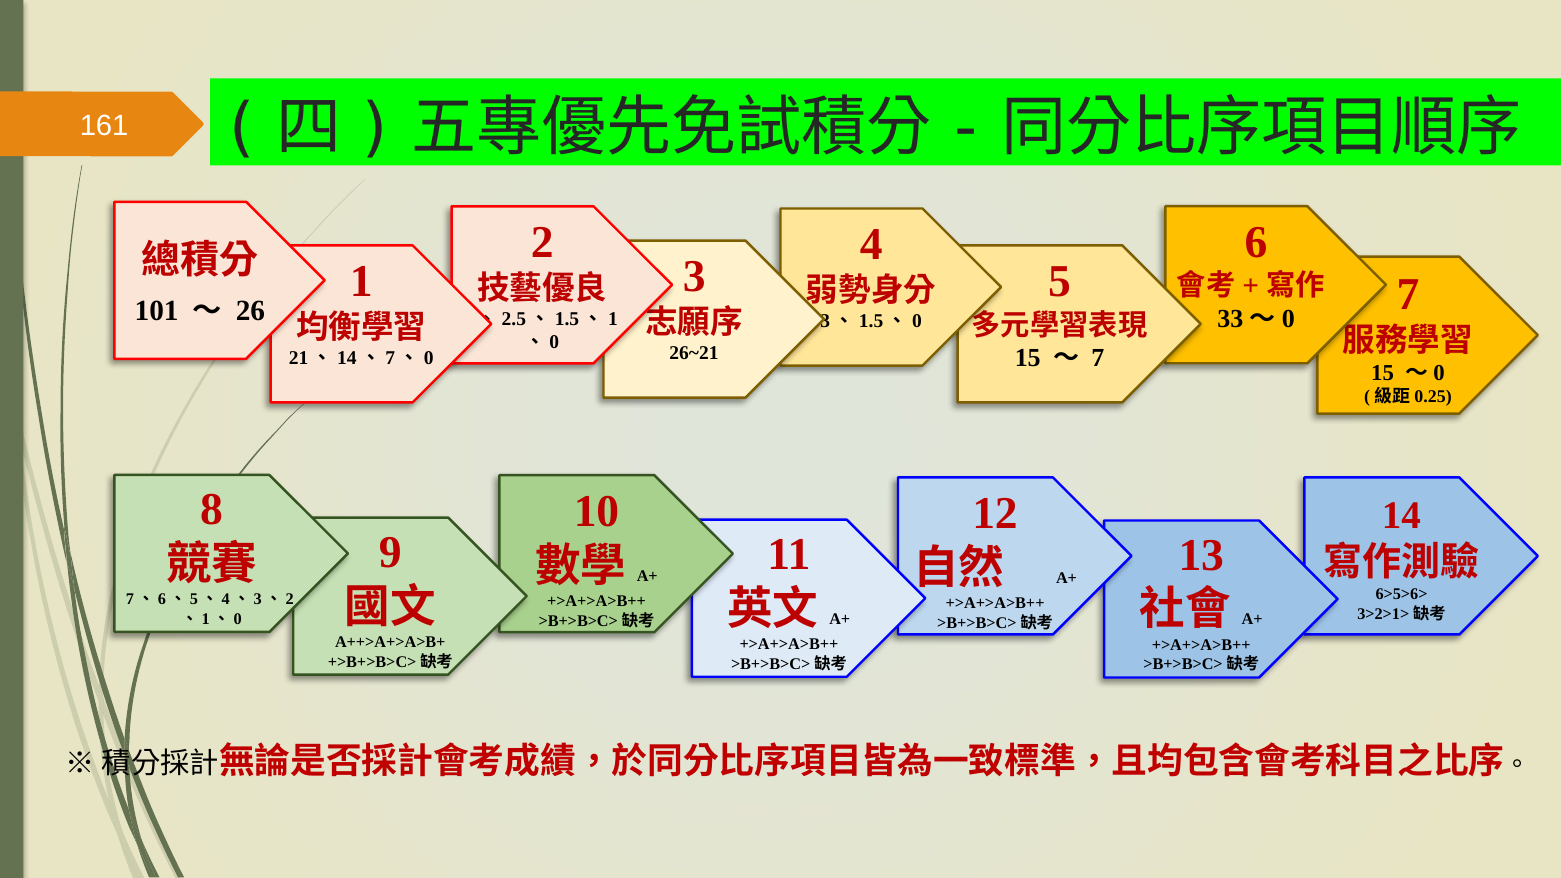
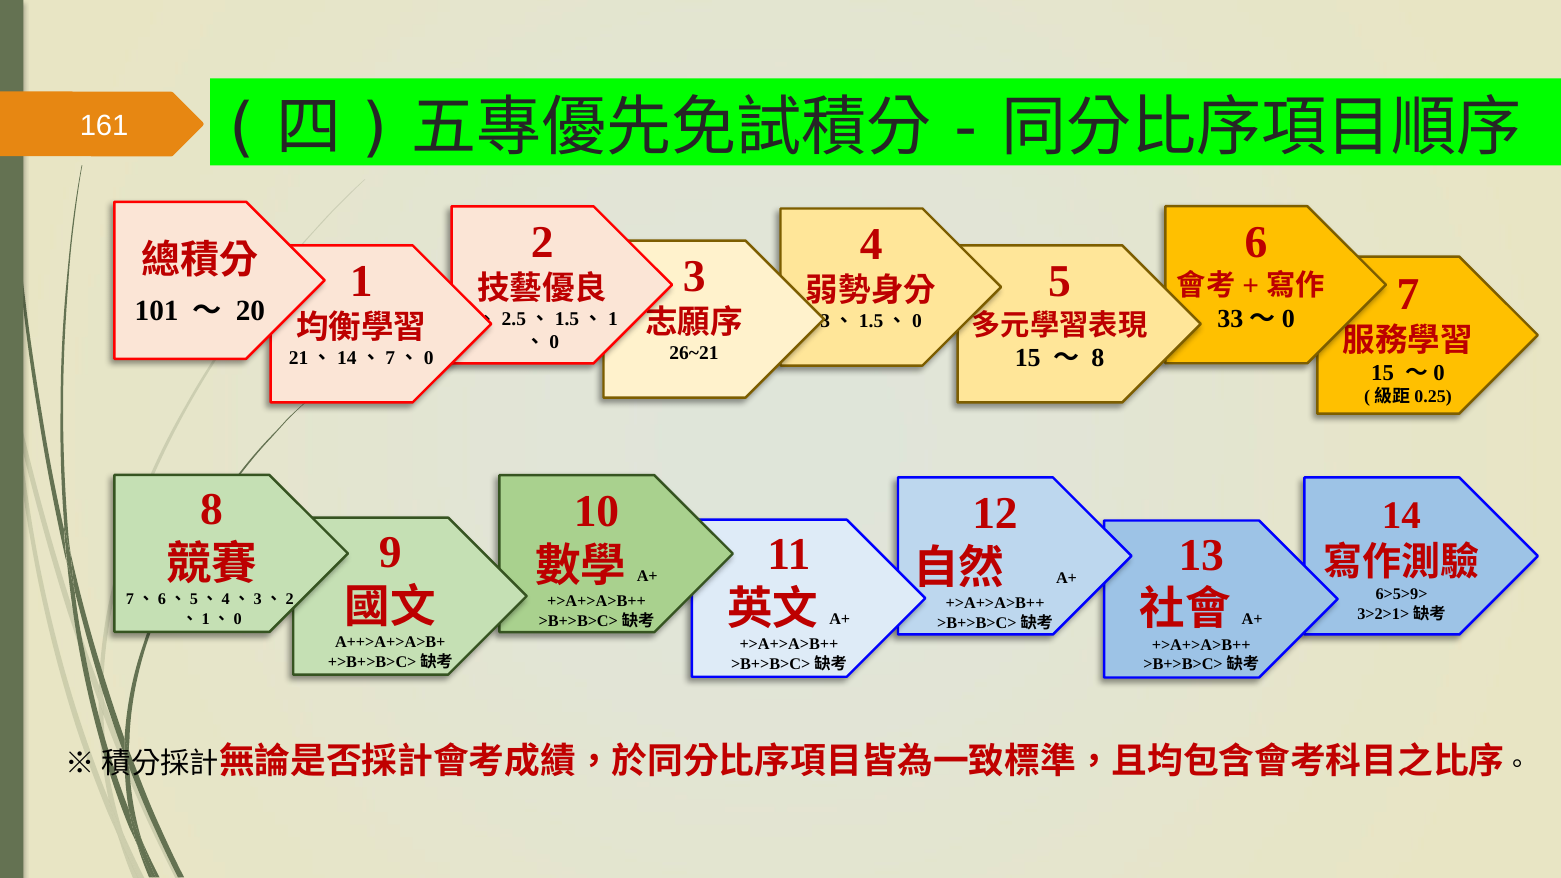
26: 26 -> 20 (250, 311)
7: 7 -> 8 (1098, 358)
6>5>6>: 6>5>6> -> 6>5>9> (1402, 594)
